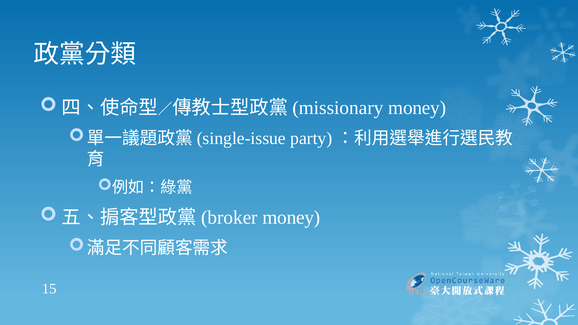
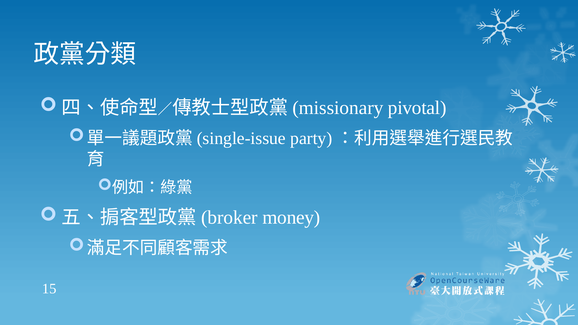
money: money -> pivotal (417, 108)
